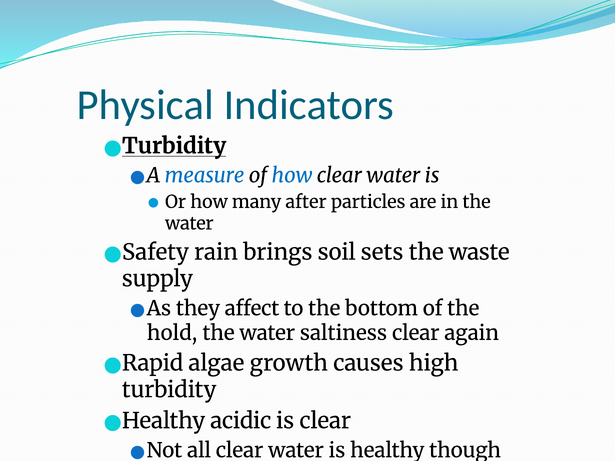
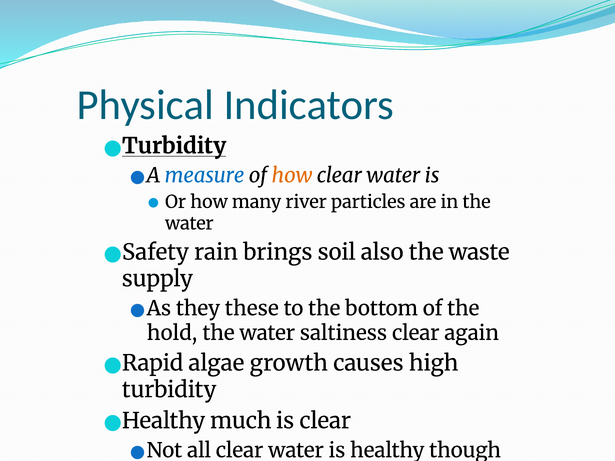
how colour: blue -> orange (292, 176)
after: after -> river (306, 202)
sets: sets -> also (382, 252)
affect: affect -> these (252, 309)
acidic: acidic -> much (241, 421)
